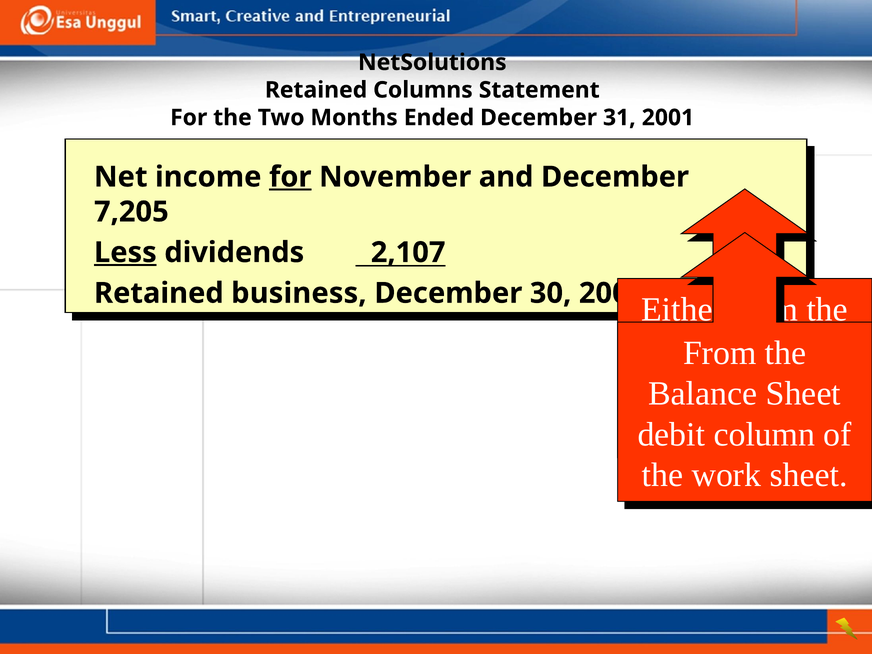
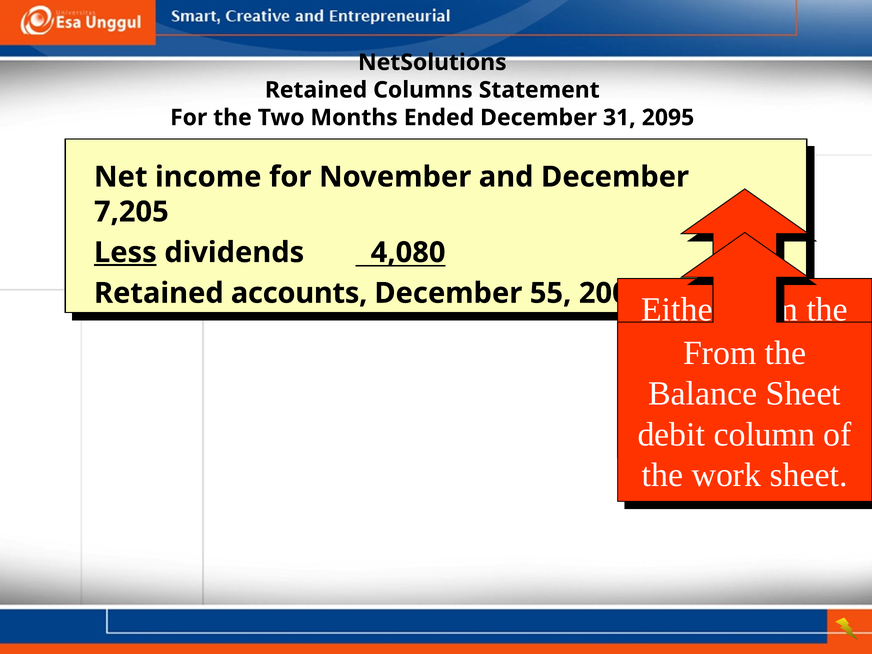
2001: 2001 -> 2095 (668, 118)
for underline: present -> none (290, 177)
2,107: 2,107 -> 4,080 (408, 252)
business: business -> accounts (299, 293)
30: 30 -> 55 (551, 293)
